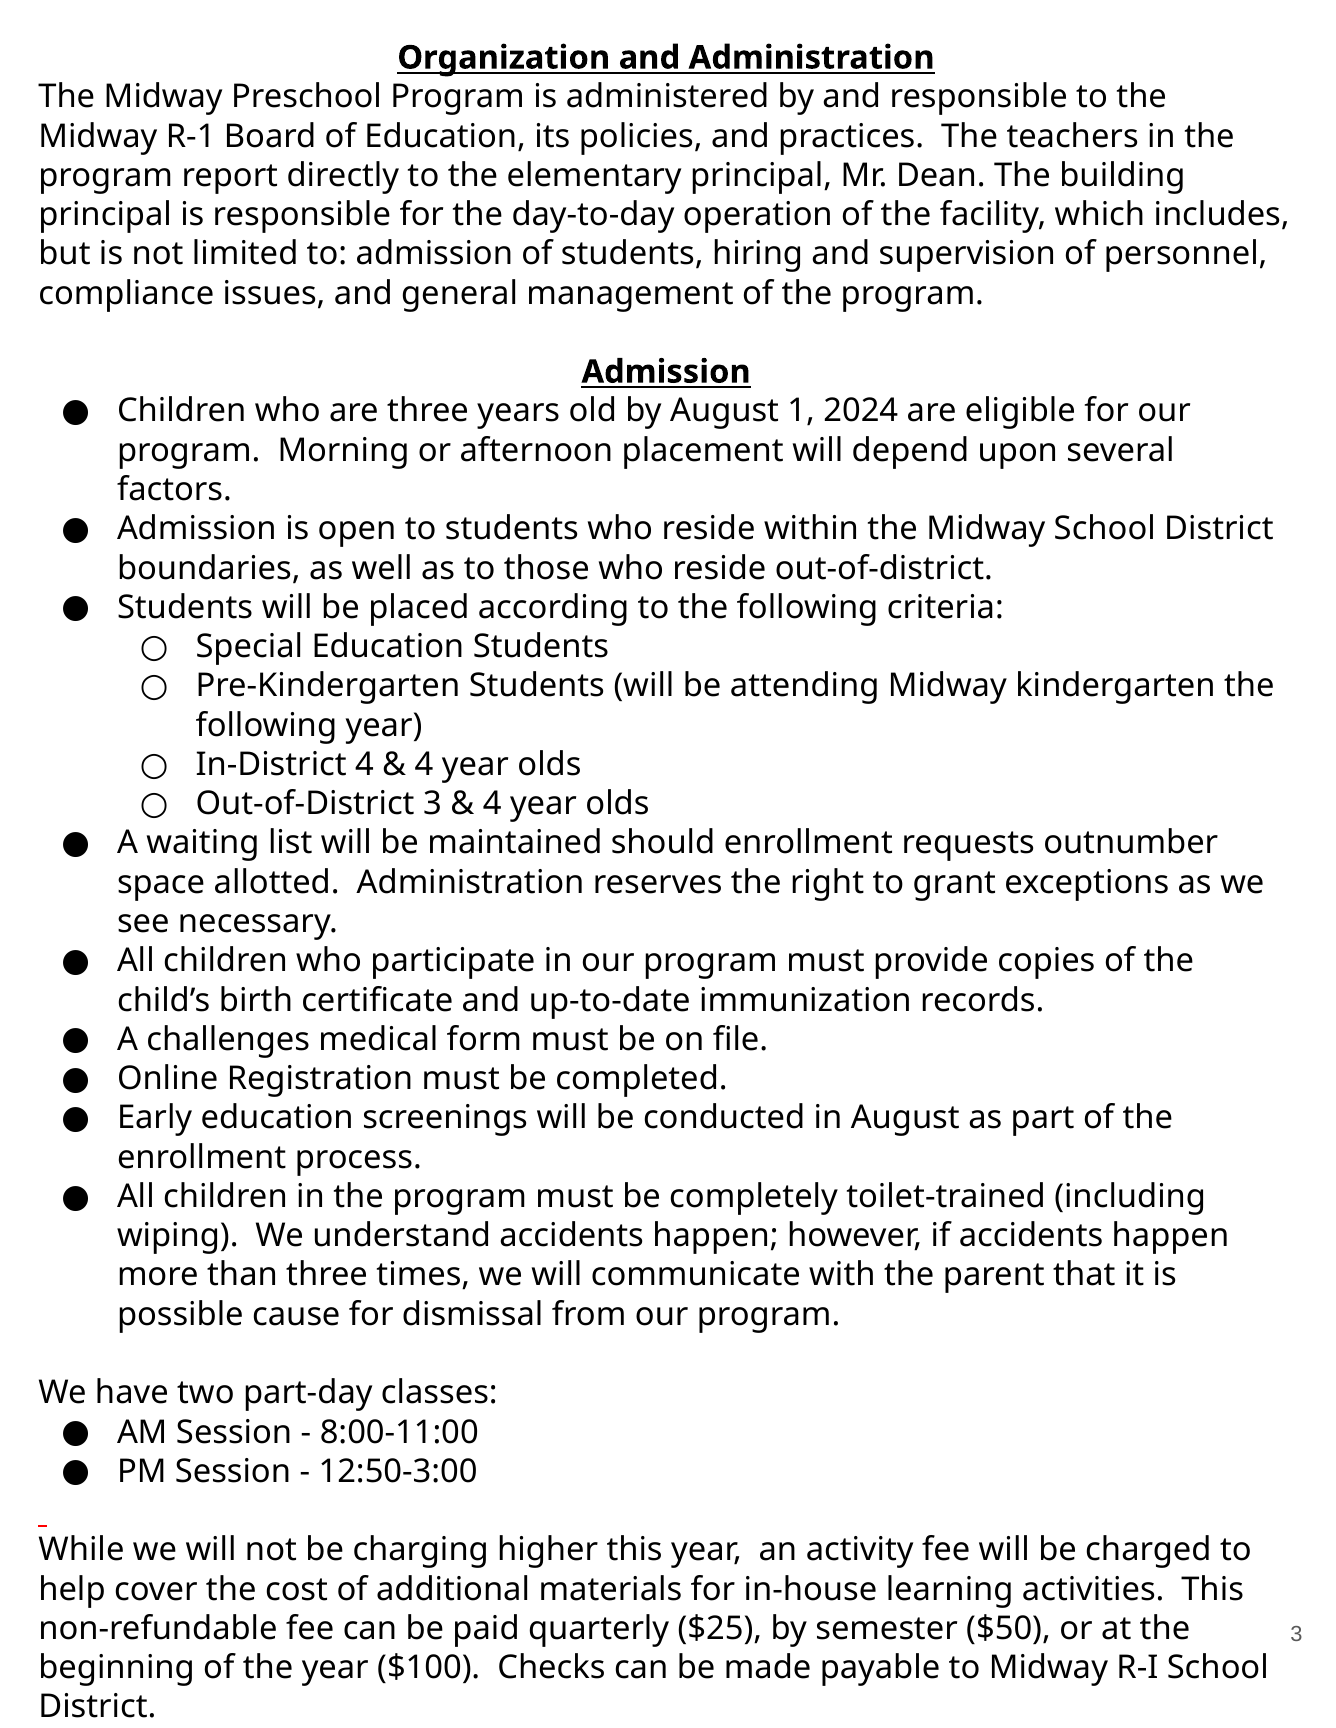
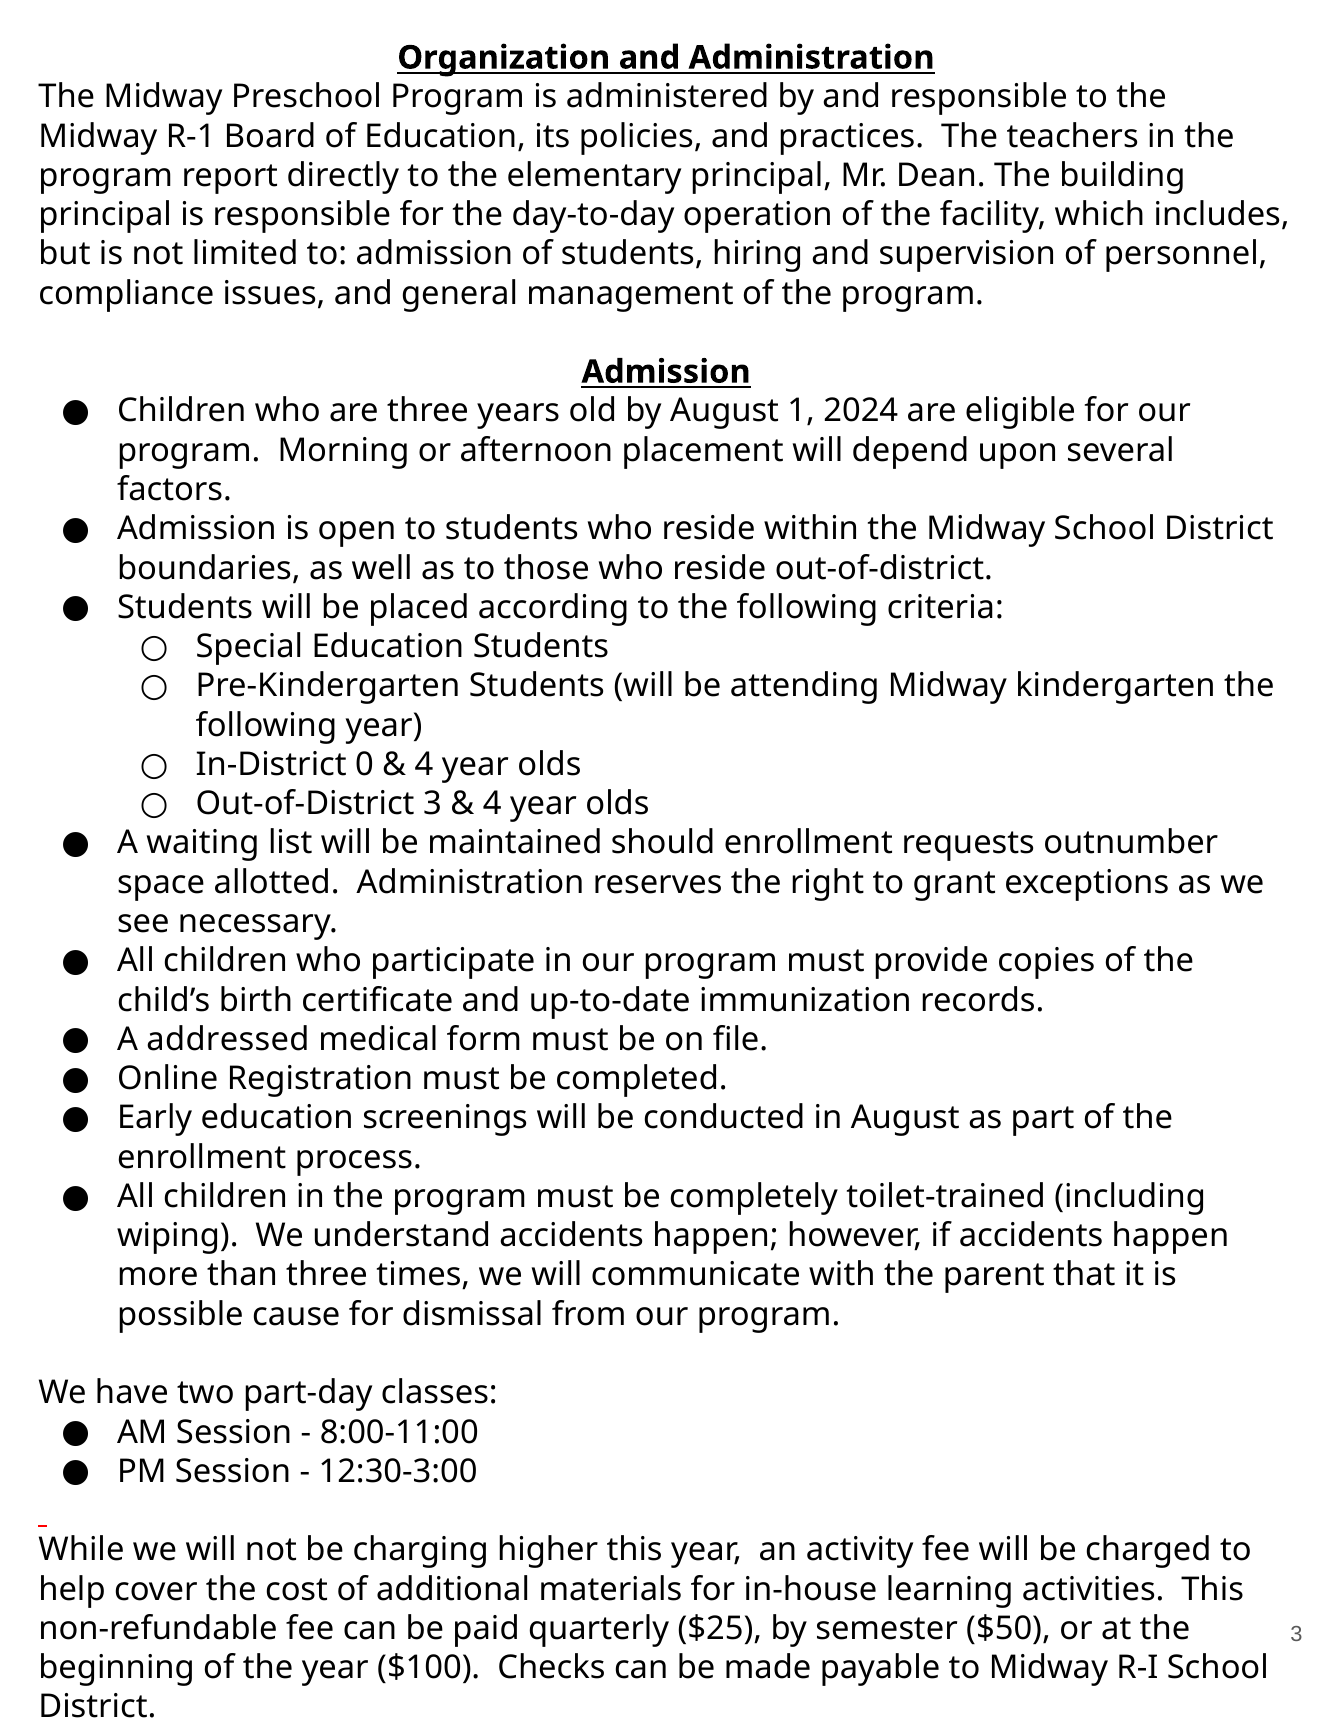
In-District 4: 4 -> 0 (364, 765)
challenges: challenges -> addressed (228, 1040)
12:50-3:00: 12:50-3:00 -> 12:30-3:00 (398, 1472)
